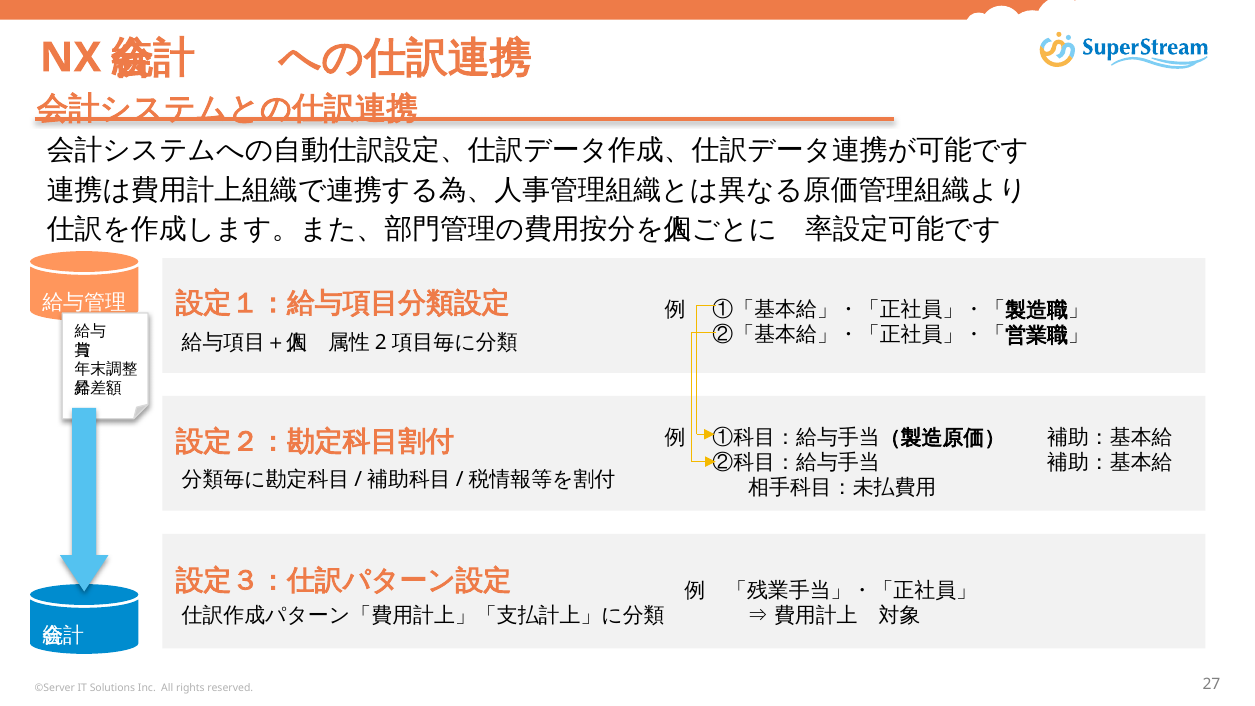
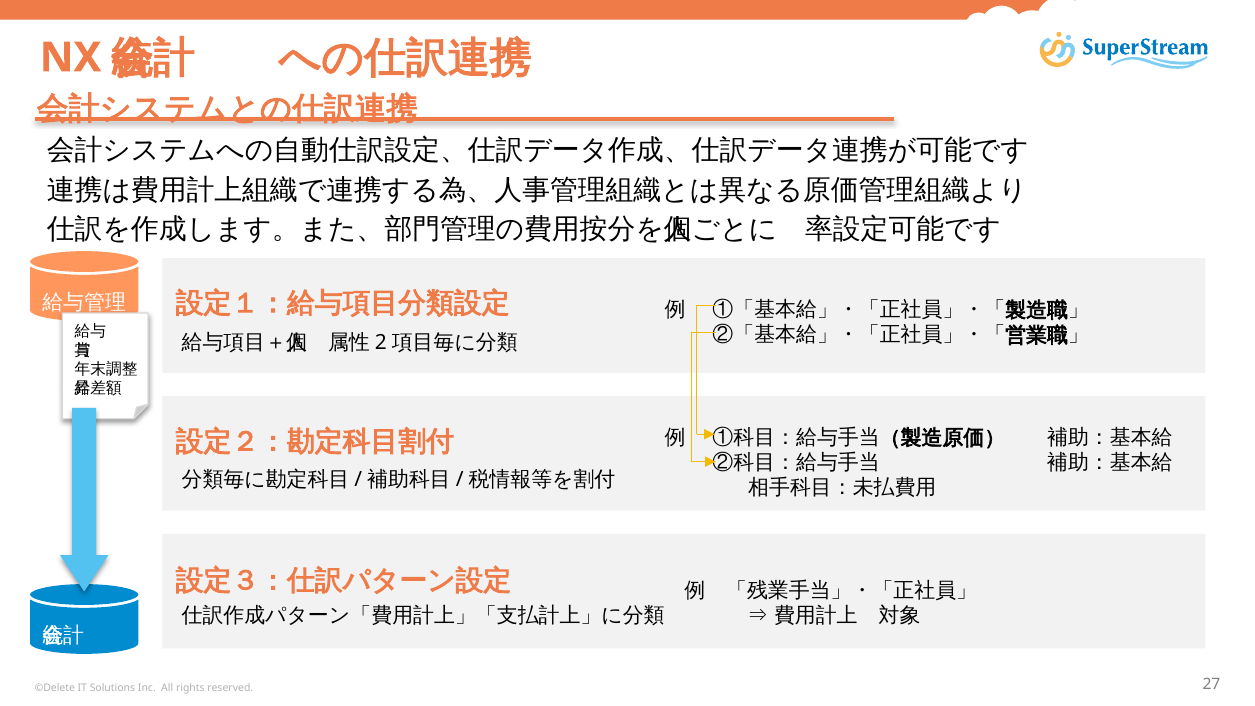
©Server: ©Server -> ©Delete (55, 688)
